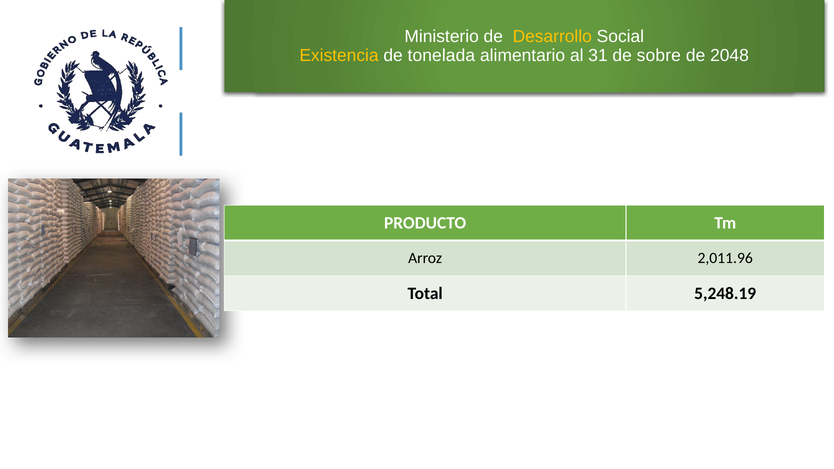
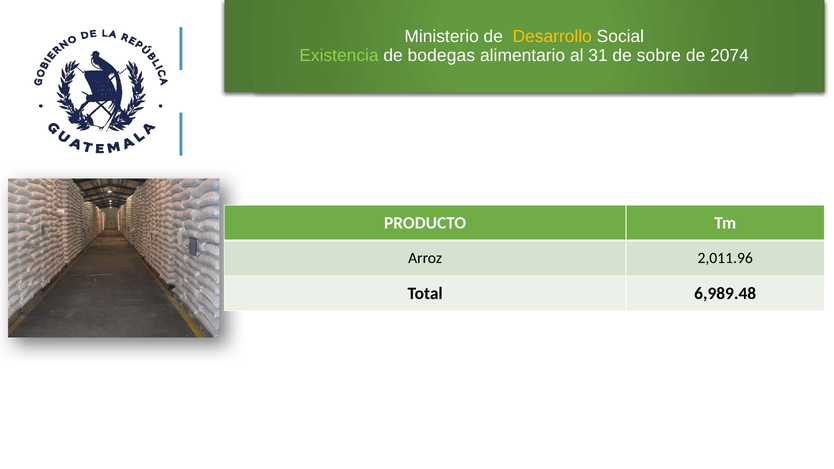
Existencia colour: yellow -> light green (339, 55)
tonelada: tonelada -> bodegas (441, 55)
2048: 2048 -> 2074 (729, 55)
5,248.19: 5,248.19 -> 6,989.48 (725, 293)
